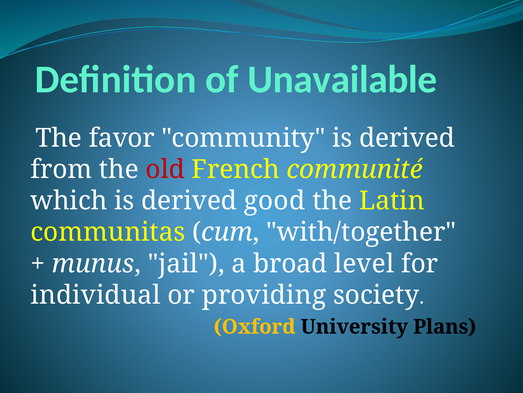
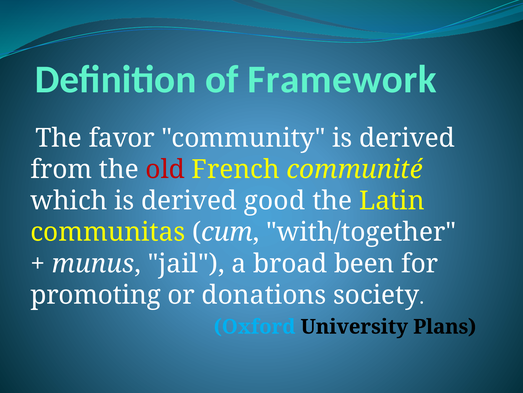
Unavailable: Unavailable -> Framework (342, 79)
level: level -> been (364, 263)
individual: individual -> promoting (96, 295)
providing: providing -> donations (264, 295)
Oxford colour: yellow -> light blue (255, 326)
